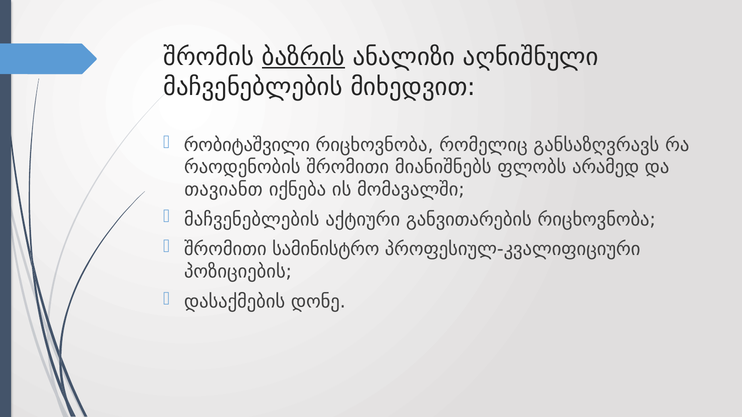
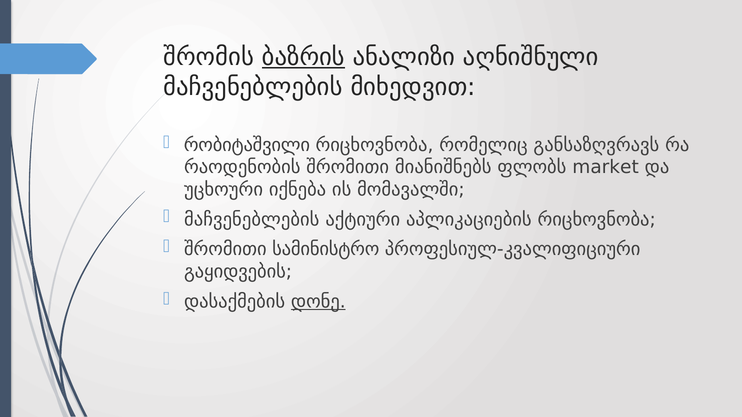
არამედ: არამედ -> market (606, 167)
თავიანთ: თავიანთ -> უცხოური (224, 190)
განვითარების: განვითარების -> აპლიკაციების (469, 220)
პოზიციების: პოზიციების -> გაყიდვების (238, 272)
დონე underline: none -> present (318, 302)
